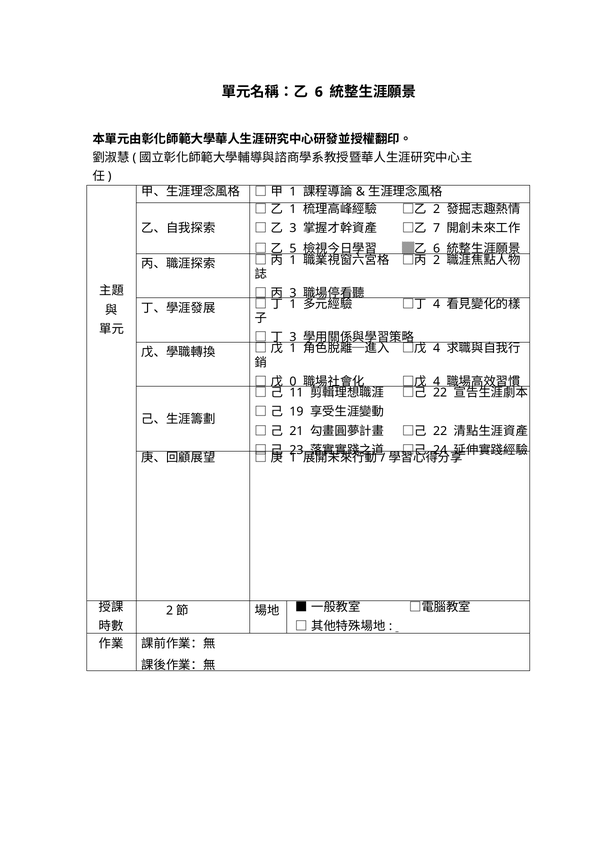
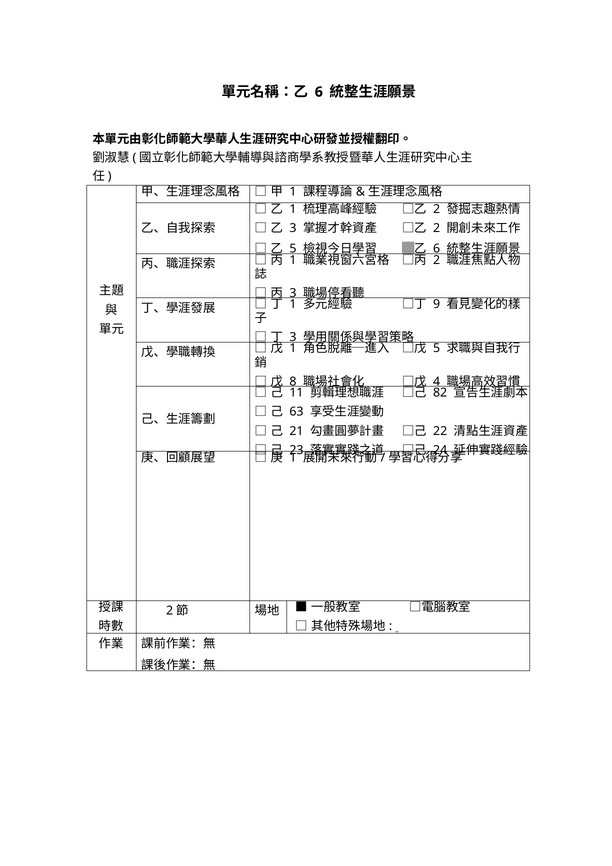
7: 7 -> 2 (437, 228)
4: 4 -> 9 (437, 304)
4: 4 -> 5 (437, 349)
0: 0 -> 8 (293, 382)
22: 22 -> 82 (440, 393)
19: 19 -> 63 (296, 412)
